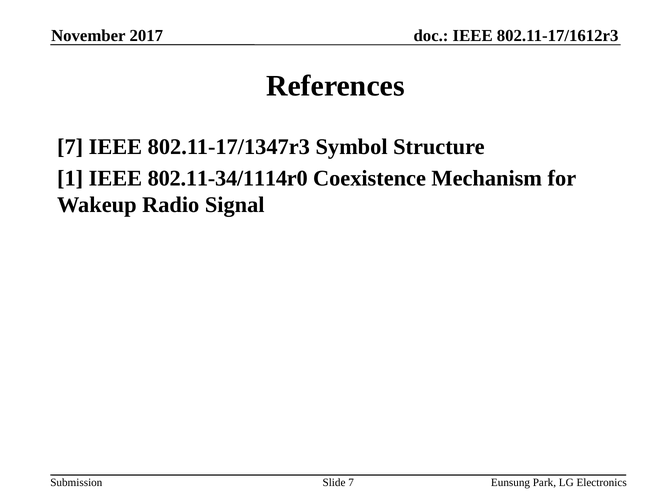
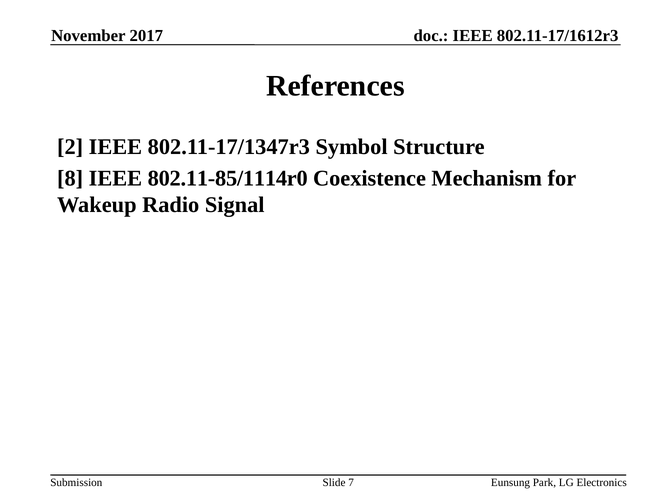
7: 7 -> 2 (70, 147)
1: 1 -> 8 (70, 178)
802.11-34/1114r0: 802.11-34/1114r0 -> 802.11-85/1114r0 (228, 178)
